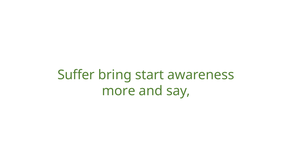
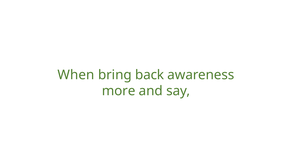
Suffer: Suffer -> When (76, 75)
start: start -> back (150, 75)
